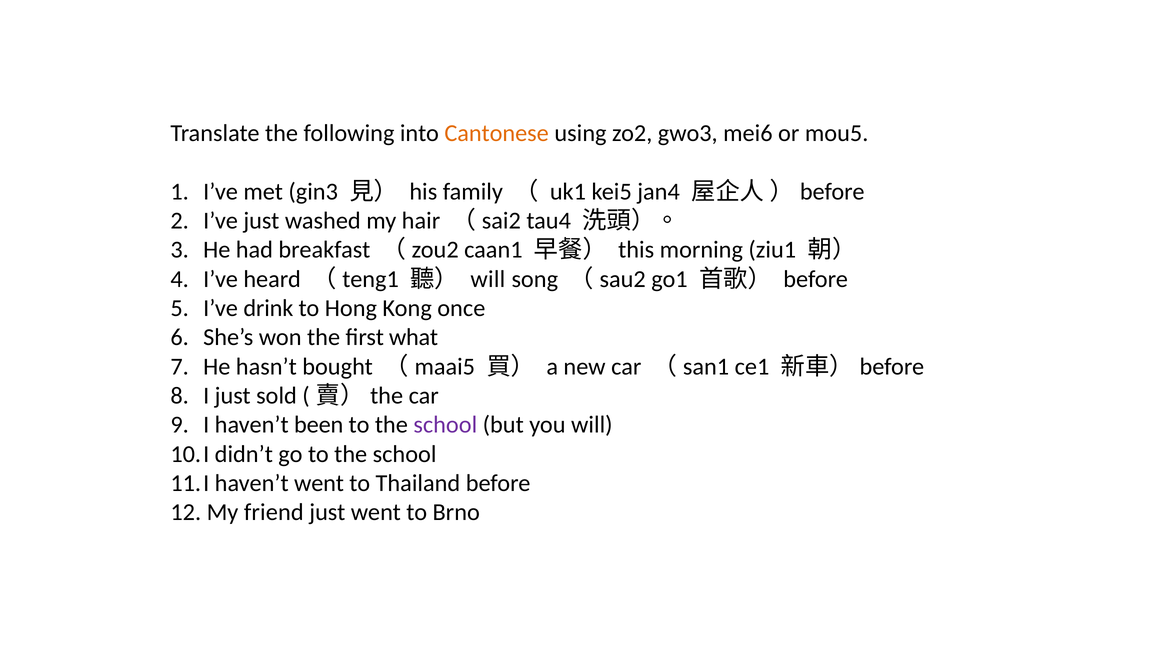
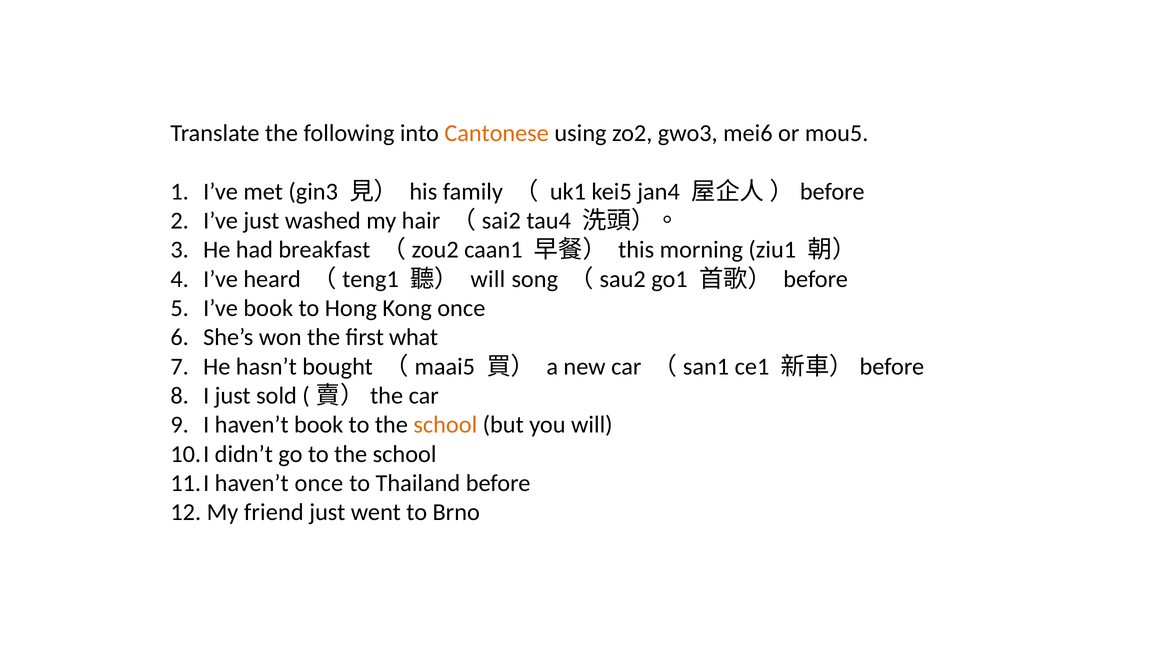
I’ve drink: drink -> book (268, 308)
haven’t been: been -> book (319, 425)
school colour: purple -> orange (445, 425)
haven’t went: went -> once (319, 483)
